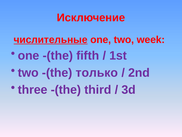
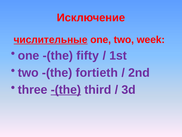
fifth: fifth -> fifty (88, 55)
только: только -> fortieth (97, 72)
-(the underline: none -> present (66, 89)
